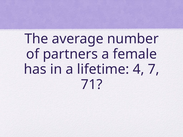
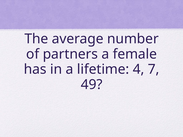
71: 71 -> 49 (92, 85)
